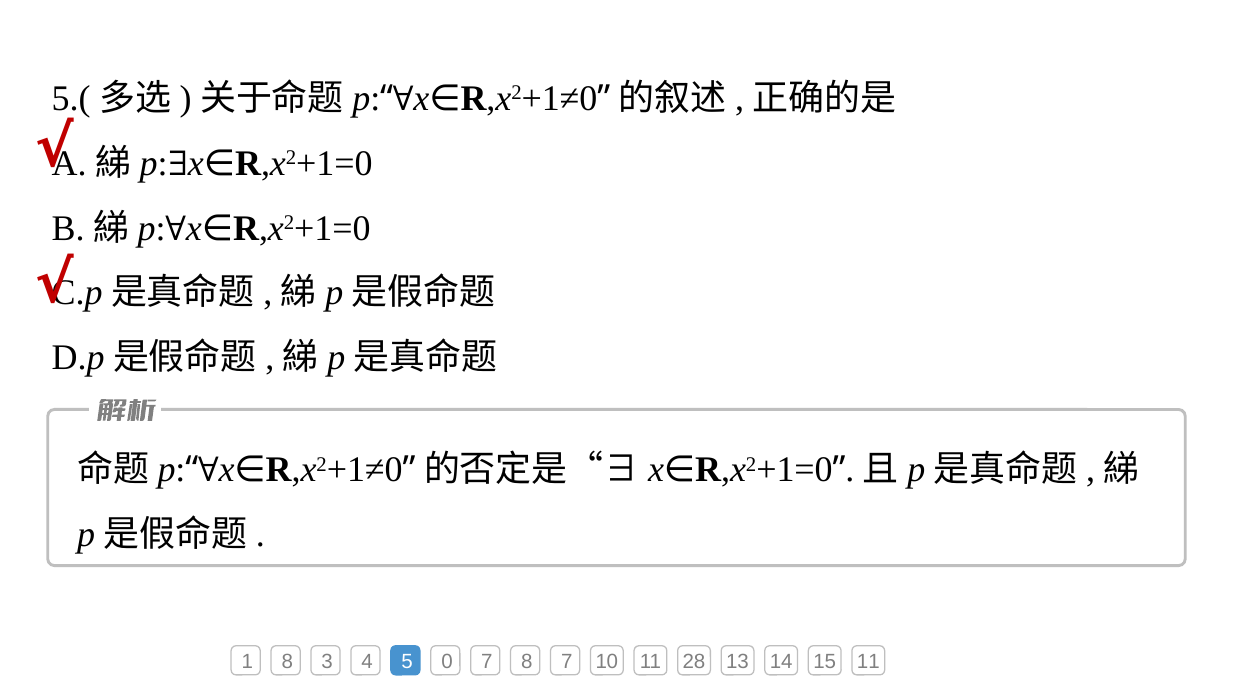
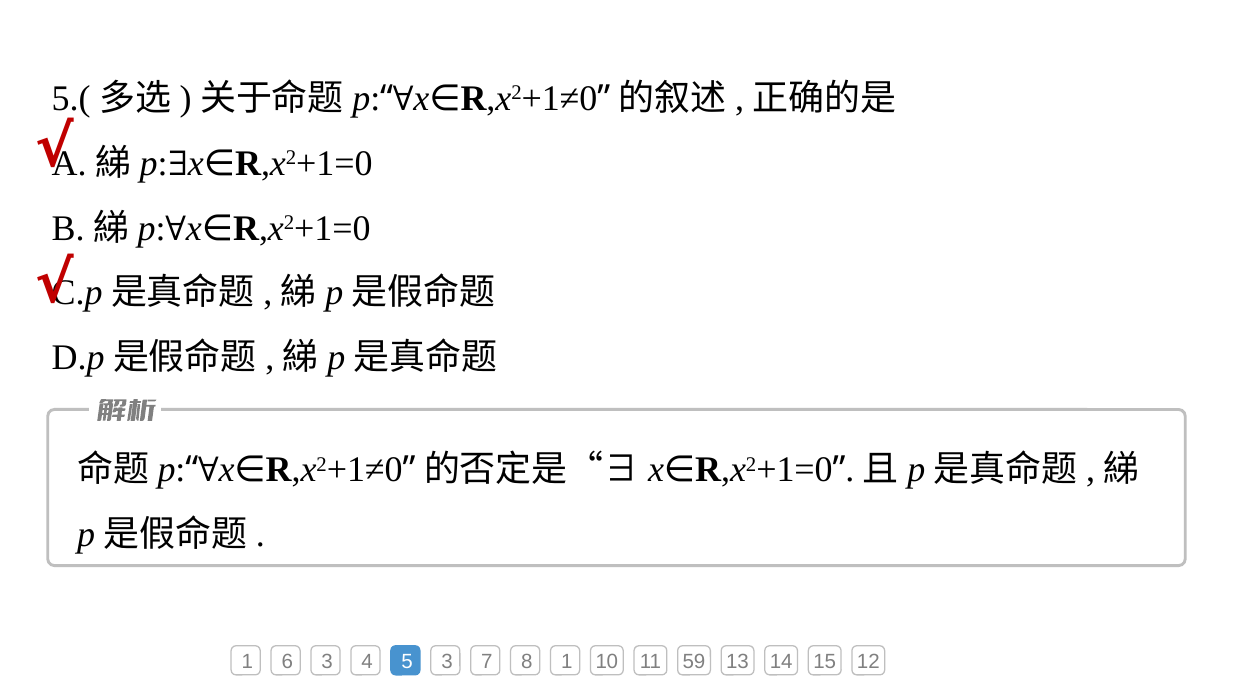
1 8: 8 -> 6 (287, 661)
5 0: 0 -> 3 (447, 661)
8 7: 7 -> 1 (567, 661)
28: 28 -> 59 (694, 661)
15 11: 11 -> 12 (868, 661)
